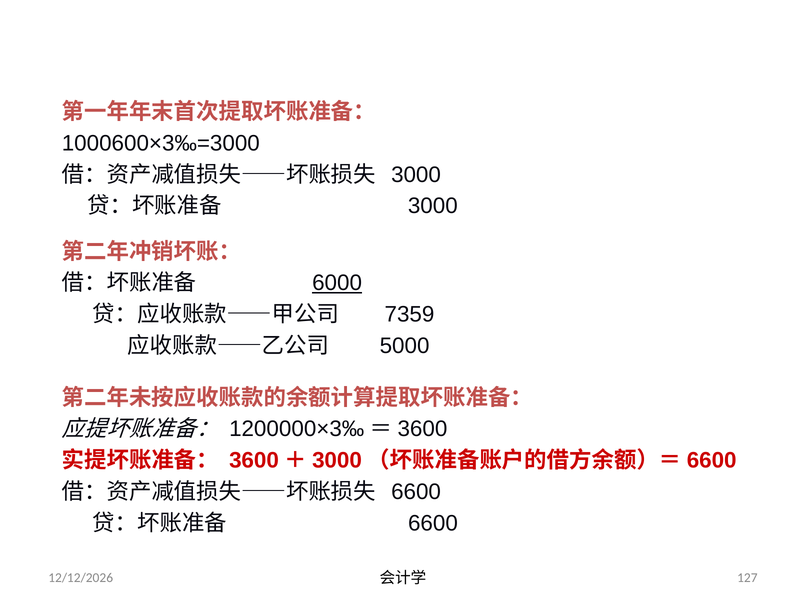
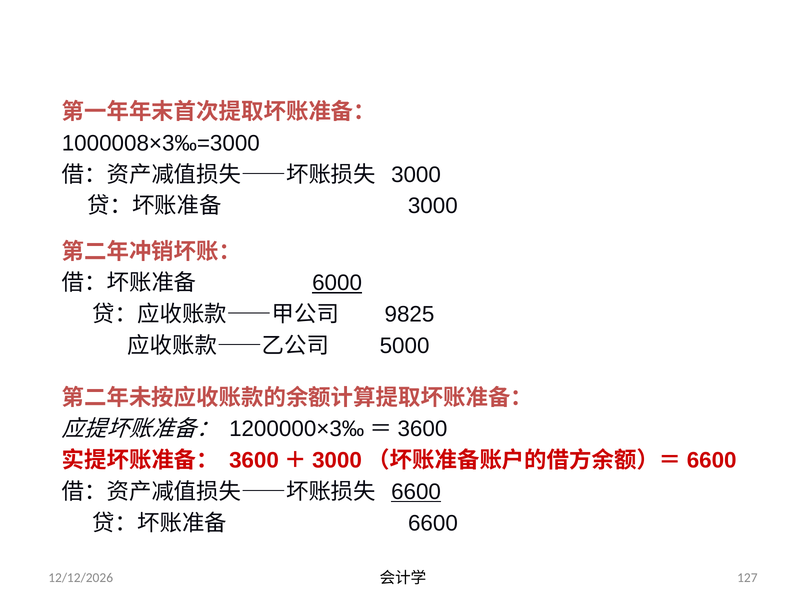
1000600×3‰=3000: 1000600×3‰=3000 -> 1000008×3‰=3000 (161, 143)
7359: 7359 -> 9825 (409, 314)
6600 underline: none -> present (416, 491)
